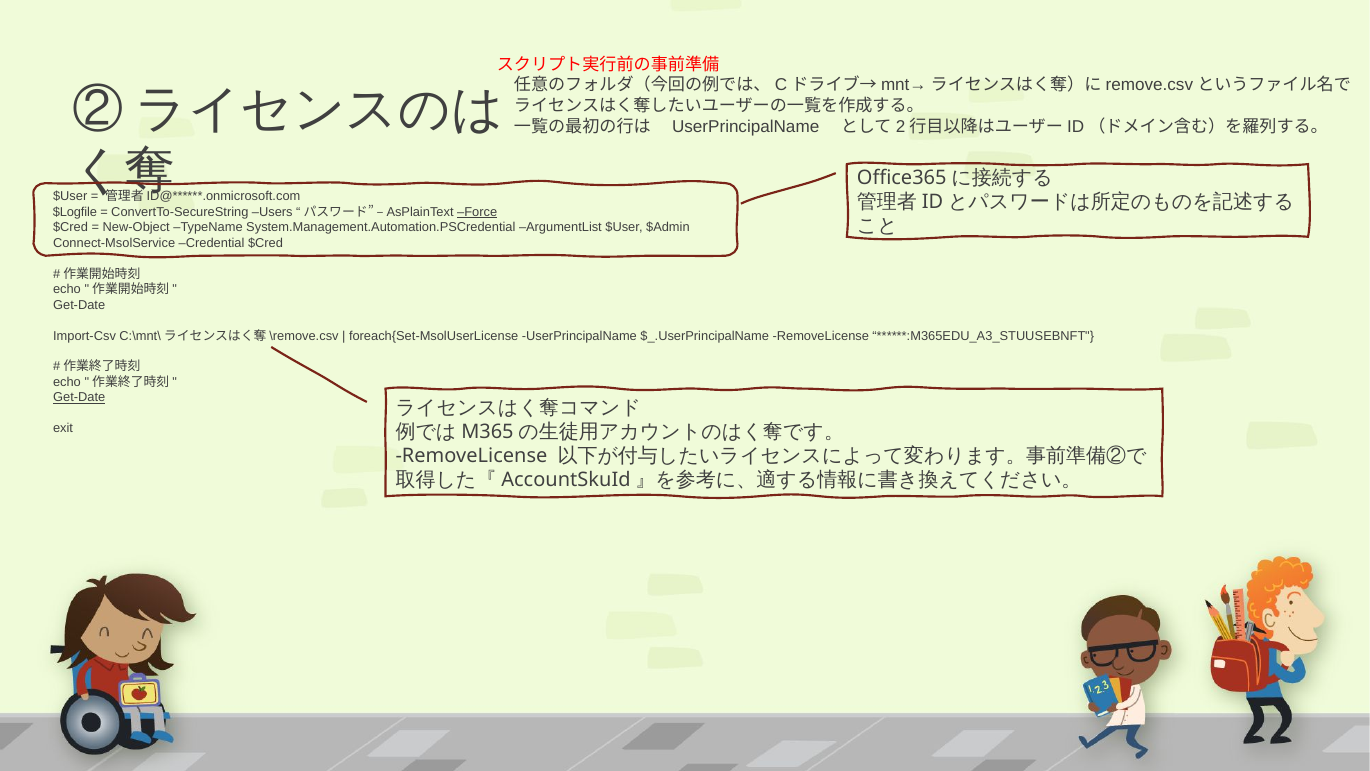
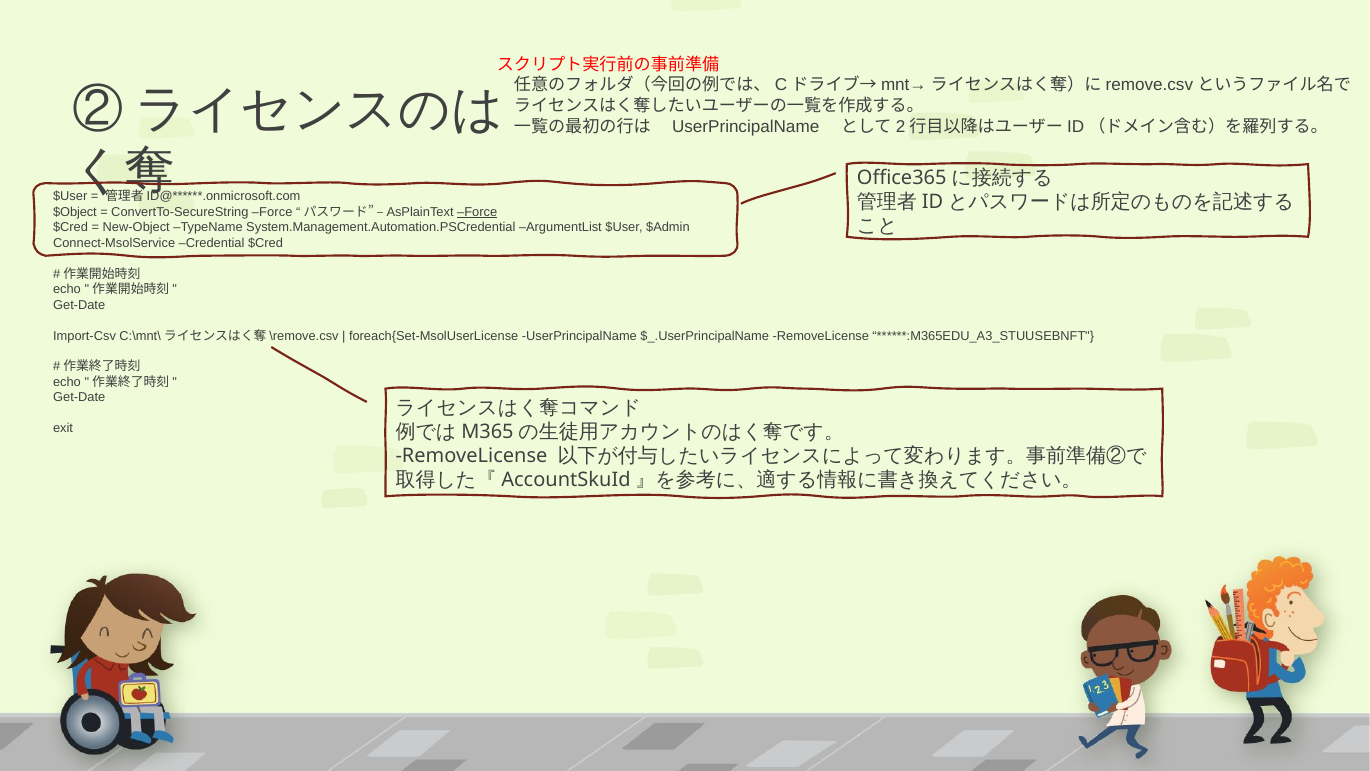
$Logfile: $Logfile -> $Object (75, 212)
ConvertTo-SecureString Users: Users -> Force (272, 212)
Get-Date underline: present -> none (79, 397)
